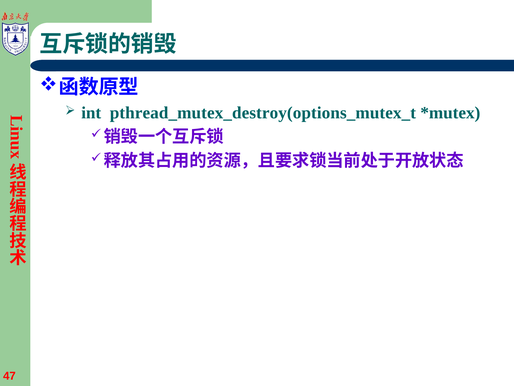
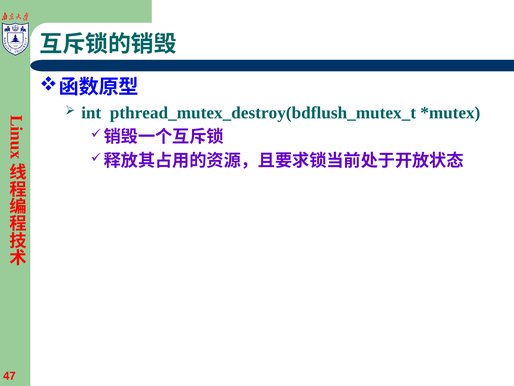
pthread_mutex_destroy(options_mutex_t: pthread_mutex_destroy(options_mutex_t -> pthread_mutex_destroy(bdflush_mutex_t (263, 113)
